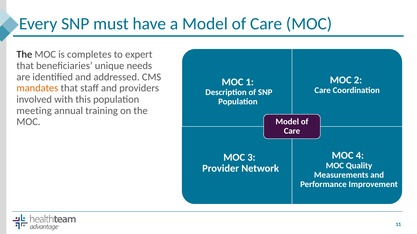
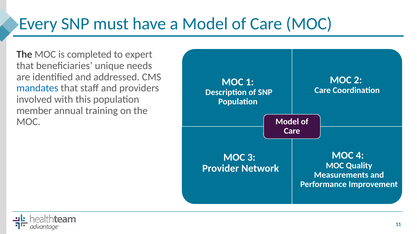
completes: completes -> completed (89, 55)
mandates colour: orange -> blue (37, 88)
meeting: meeting -> member (34, 111)
